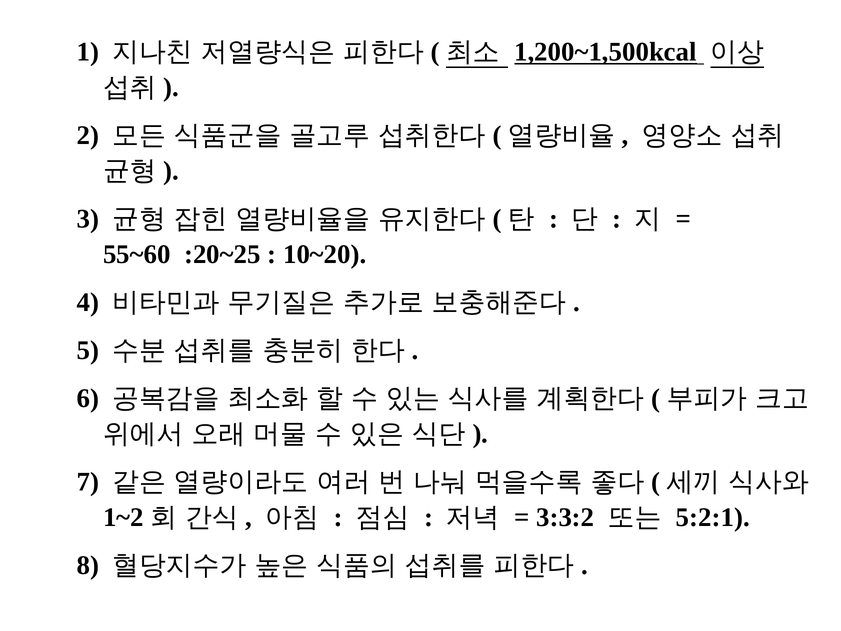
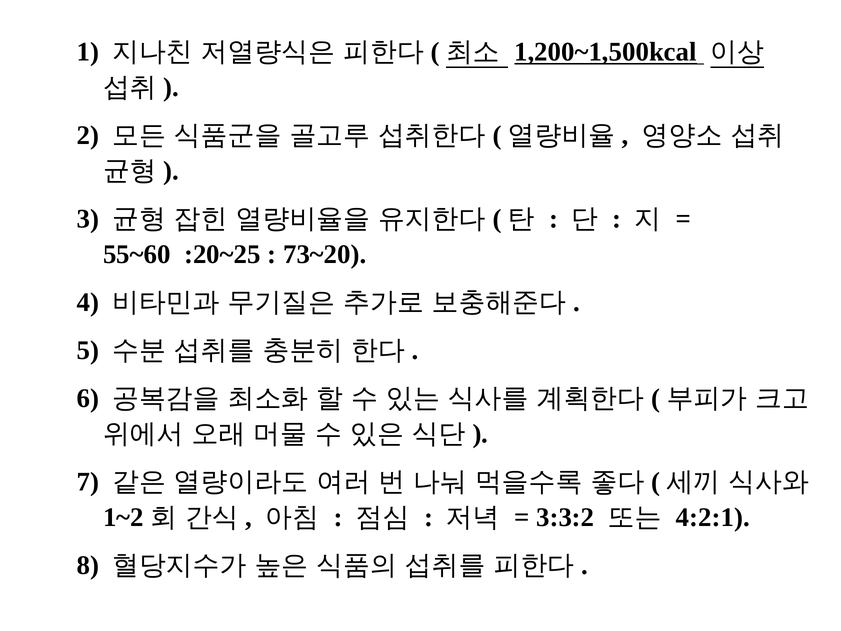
10~20: 10~20 -> 73~20 (325, 254)
5:2:1: 5:2:1 -> 4:2:1 (713, 517)
